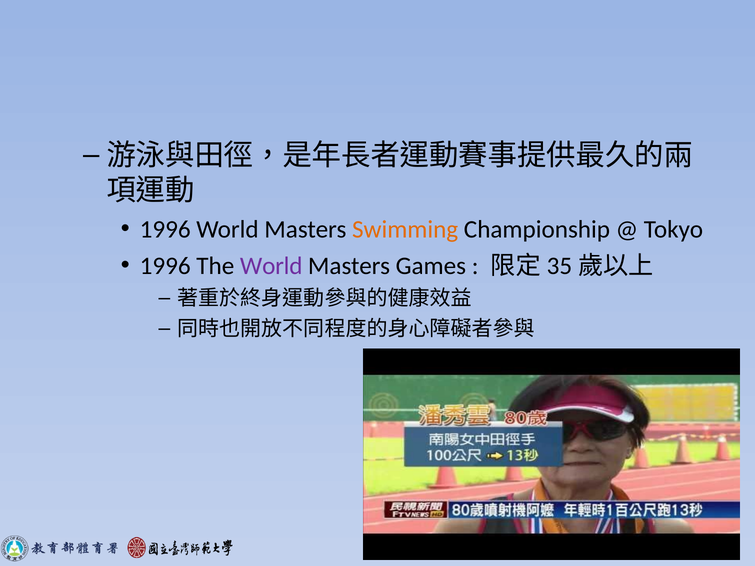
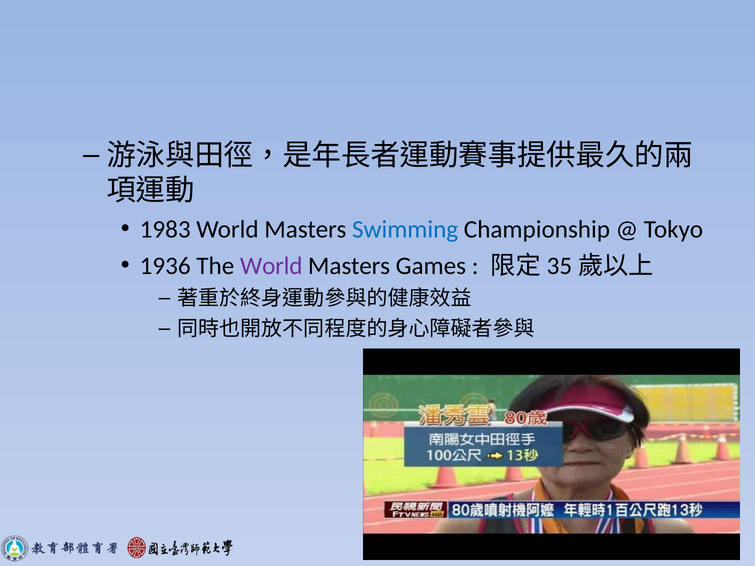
1996: 1996 -> 1983 (165, 230)
Swimming colour: orange -> blue (405, 230)
1996: 1996 -> 1936 (165, 266)
